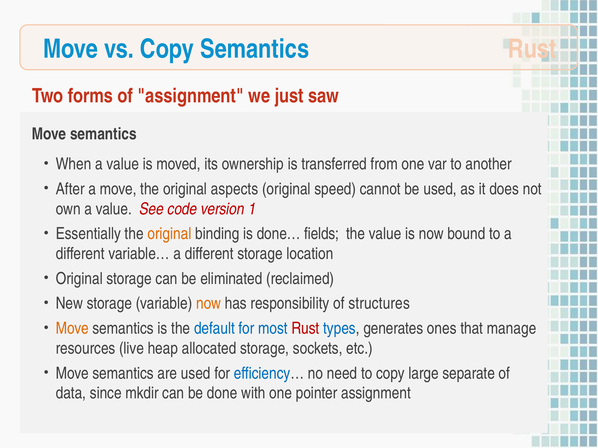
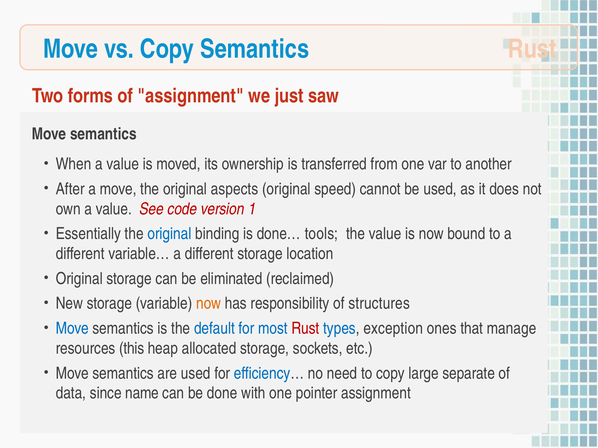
original colour: orange -> blue (169, 234)
fields: fields -> tools (321, 234)
Move colour: orange -> blue (72, 329)
generates: generates -> exception (393, 329)
live: live -> this (132, 349)
mkdir: mkdir -> name (142, 394)
